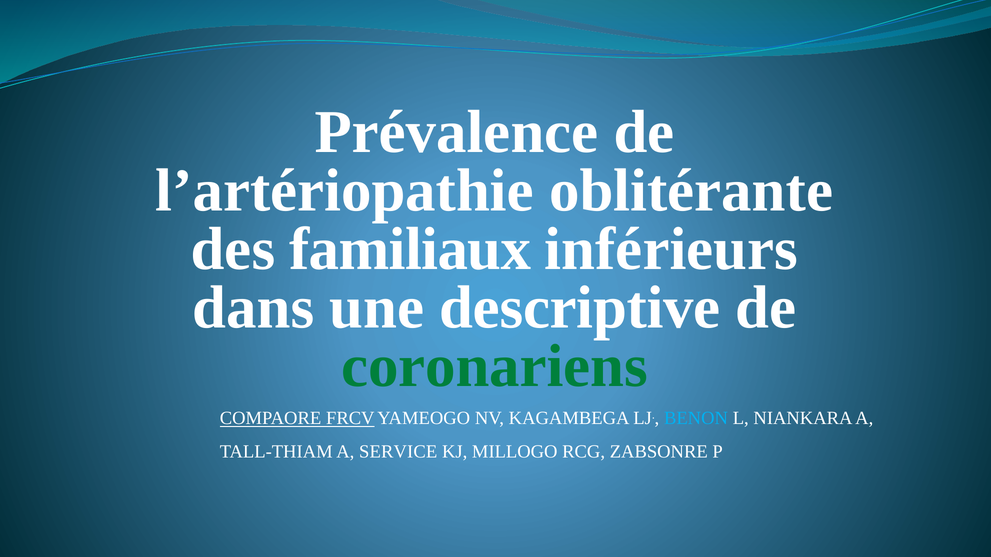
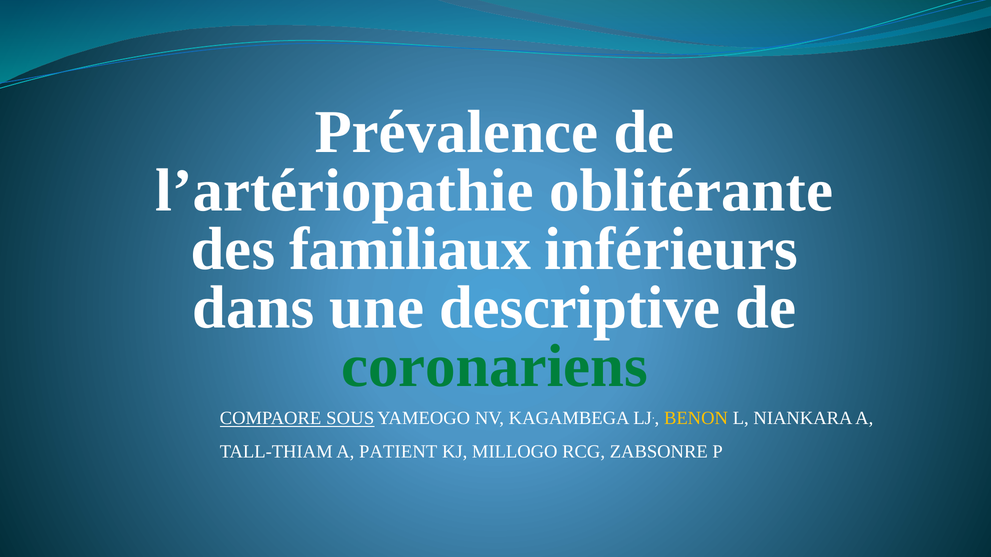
FRCV: FRCV -> SOUS (350, 419)
BENON colour: light blue -> yellow (696, 419)
SERVICE: SERVICE -> PATIENT (398, 452)
